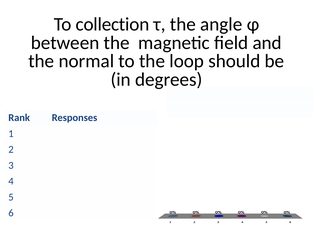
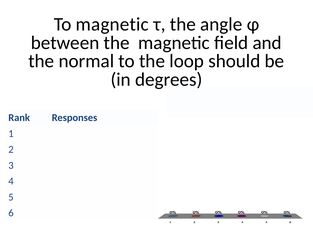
To collection: collection -> magnetic (112, 24)
